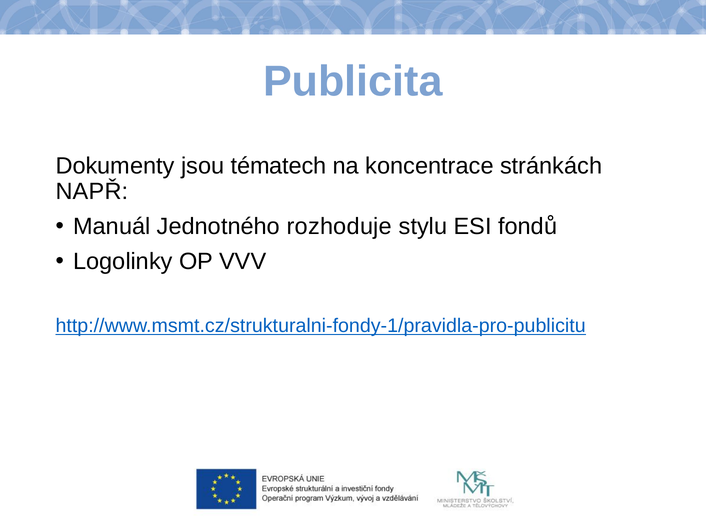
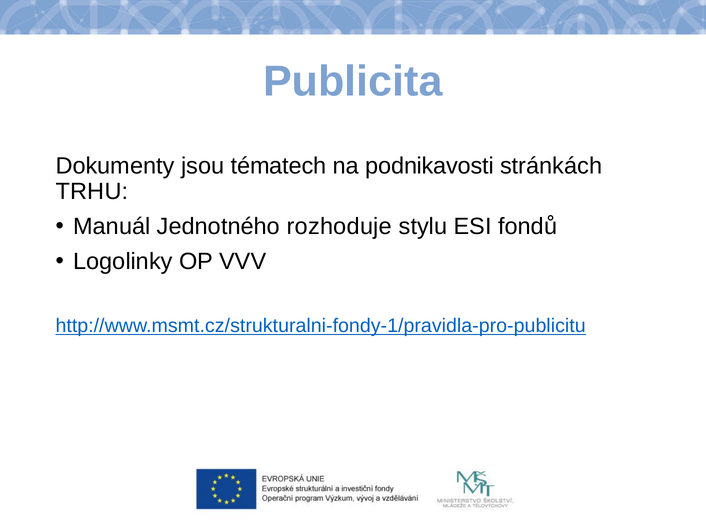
koncentrace: koncentrace -> podnikavosti (430, 166)
NAPŘ: NAPŘ -> TRHU (92, 191)
